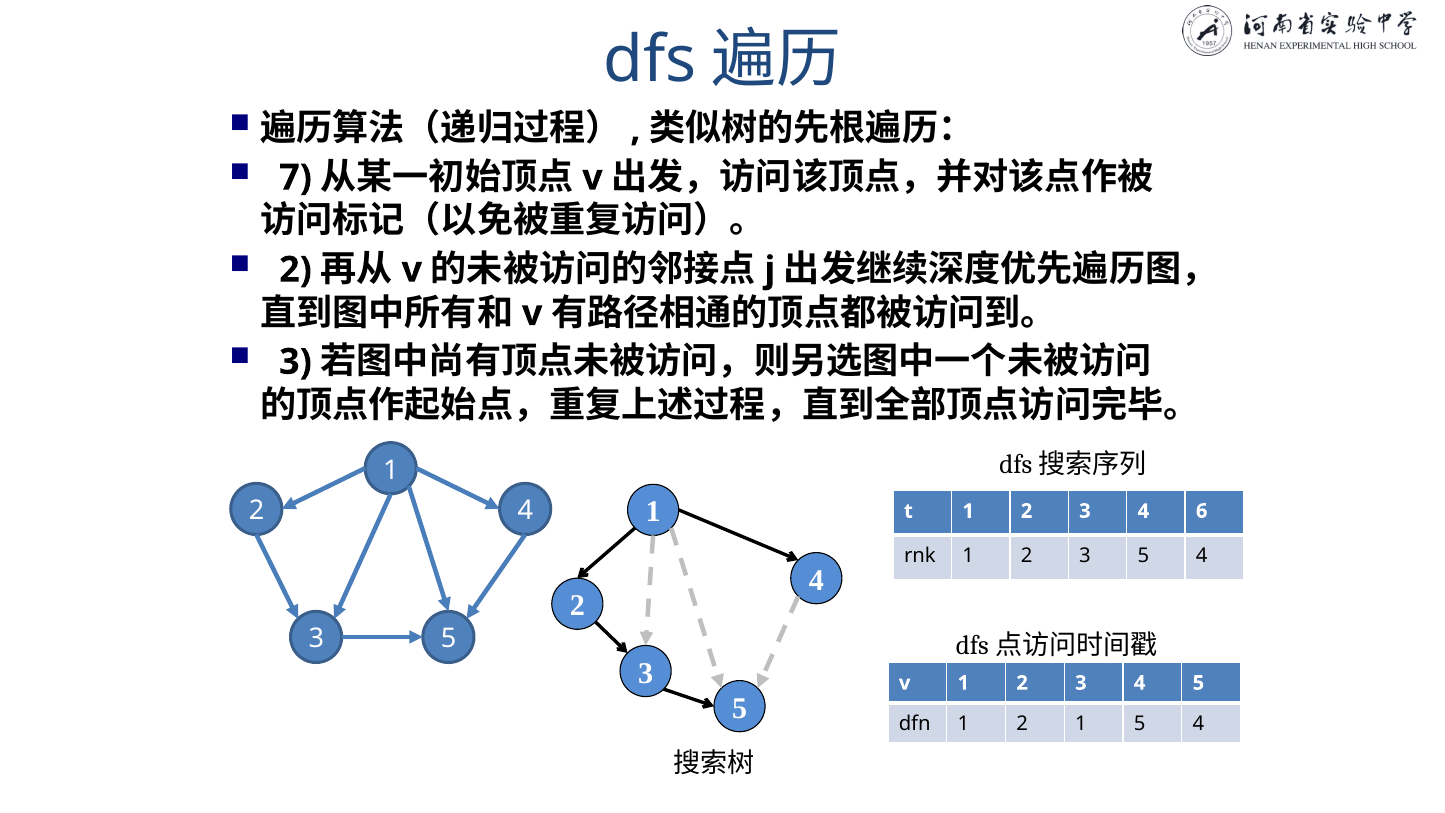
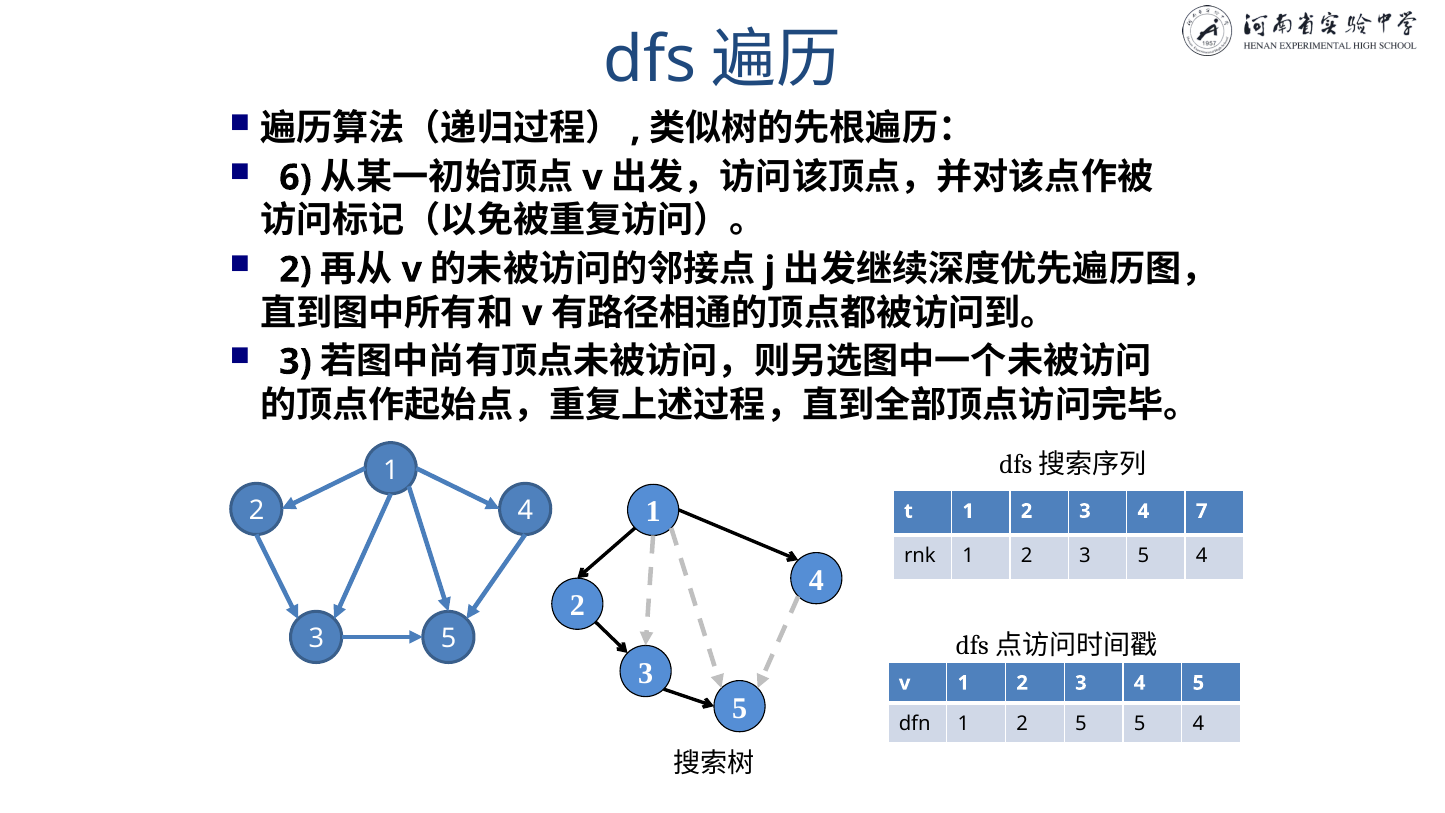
7: 7 -> 6 (296, 178)
6: 6 -> 7 (1202, 511)
dfn 1 2 1: 1 -> 5 (1081, 723)
